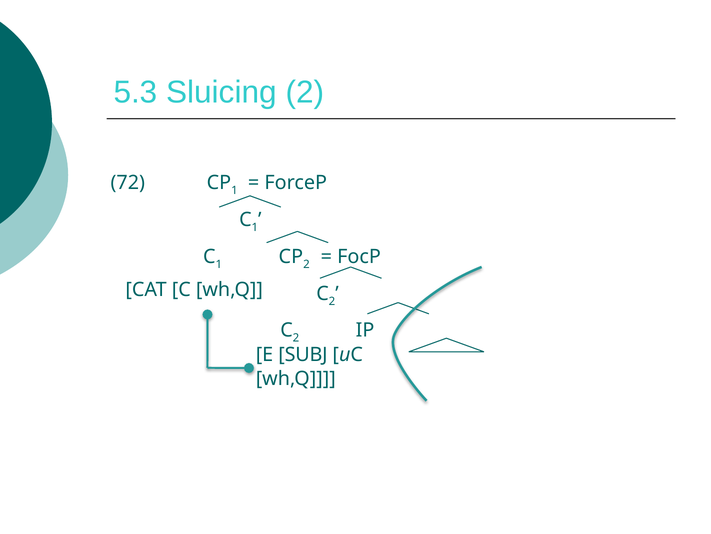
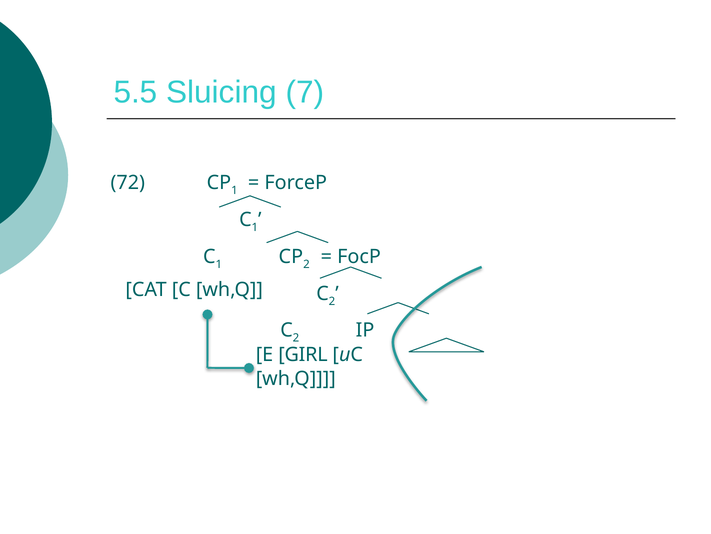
5.3: 5.3 -> 5.5 (136, 92)
Sluicing 2: 2 -> 7 (305, 92)
SUBJ: SUBJ -> GIRL (303, 354)
